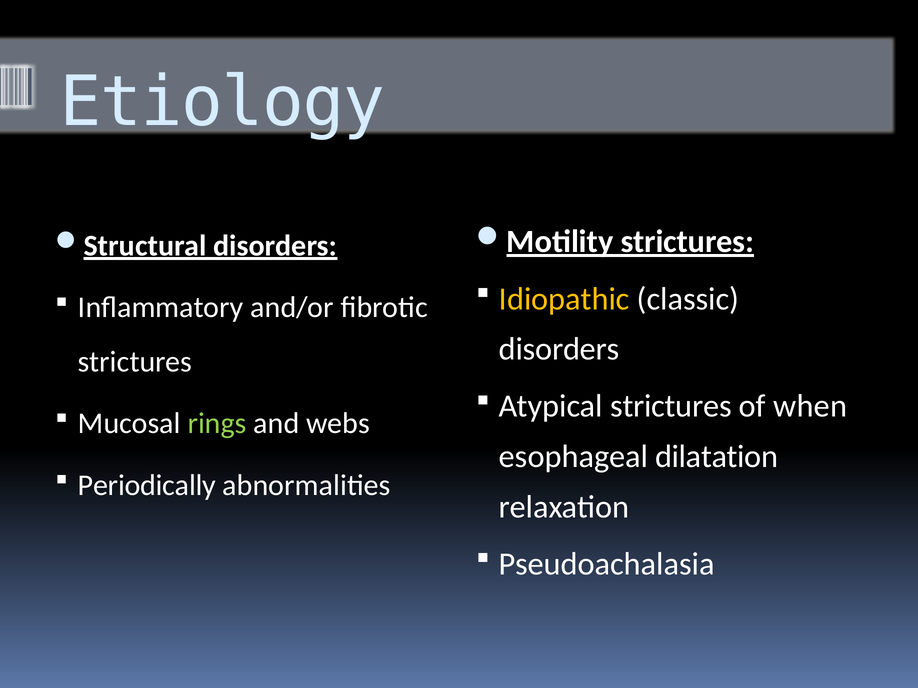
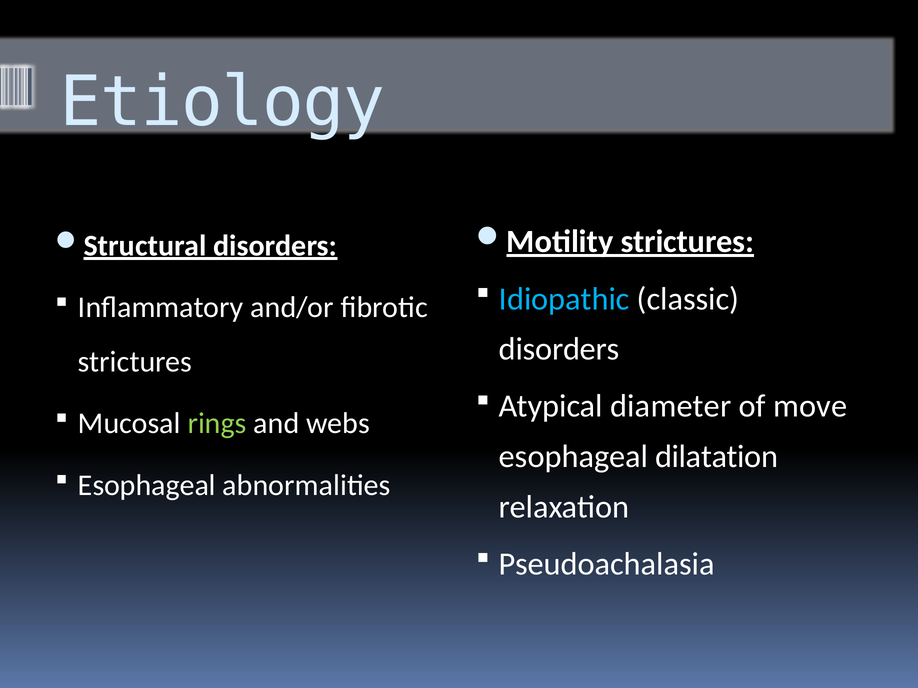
Idiopathic colour: yellow -> light blue (564, 299)
Atypical strictures: strictures -> diameter (671, 406)
when: when -> move (810, 406)
Periodically: Periodically -> Esophageal (147, 486)
